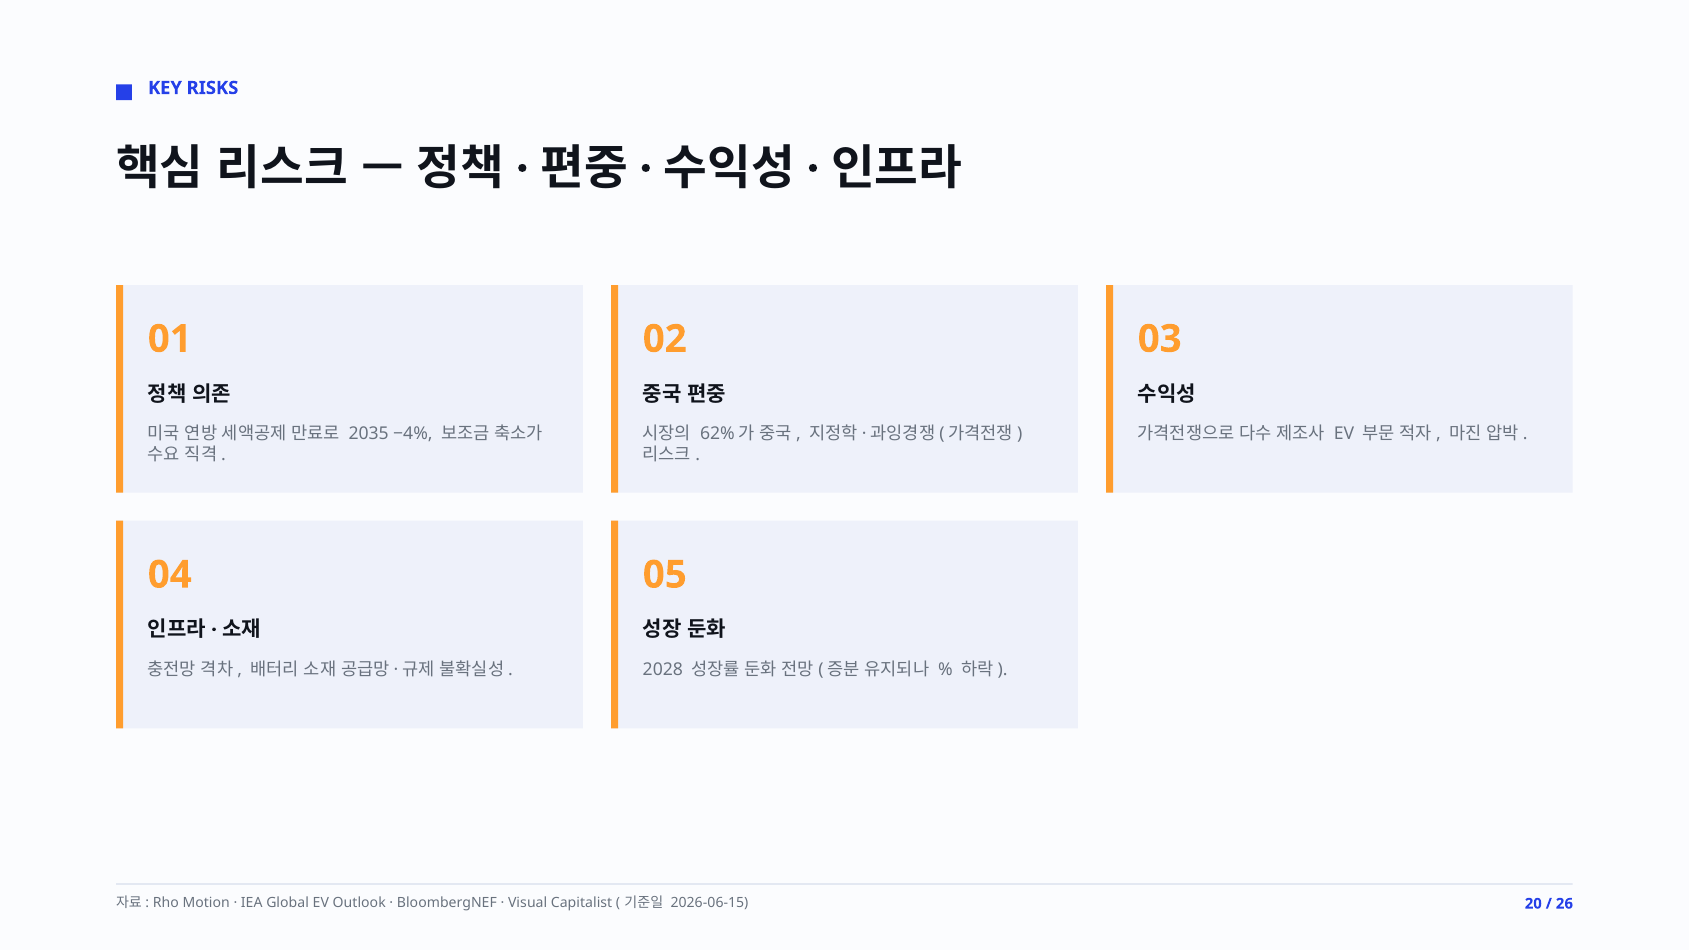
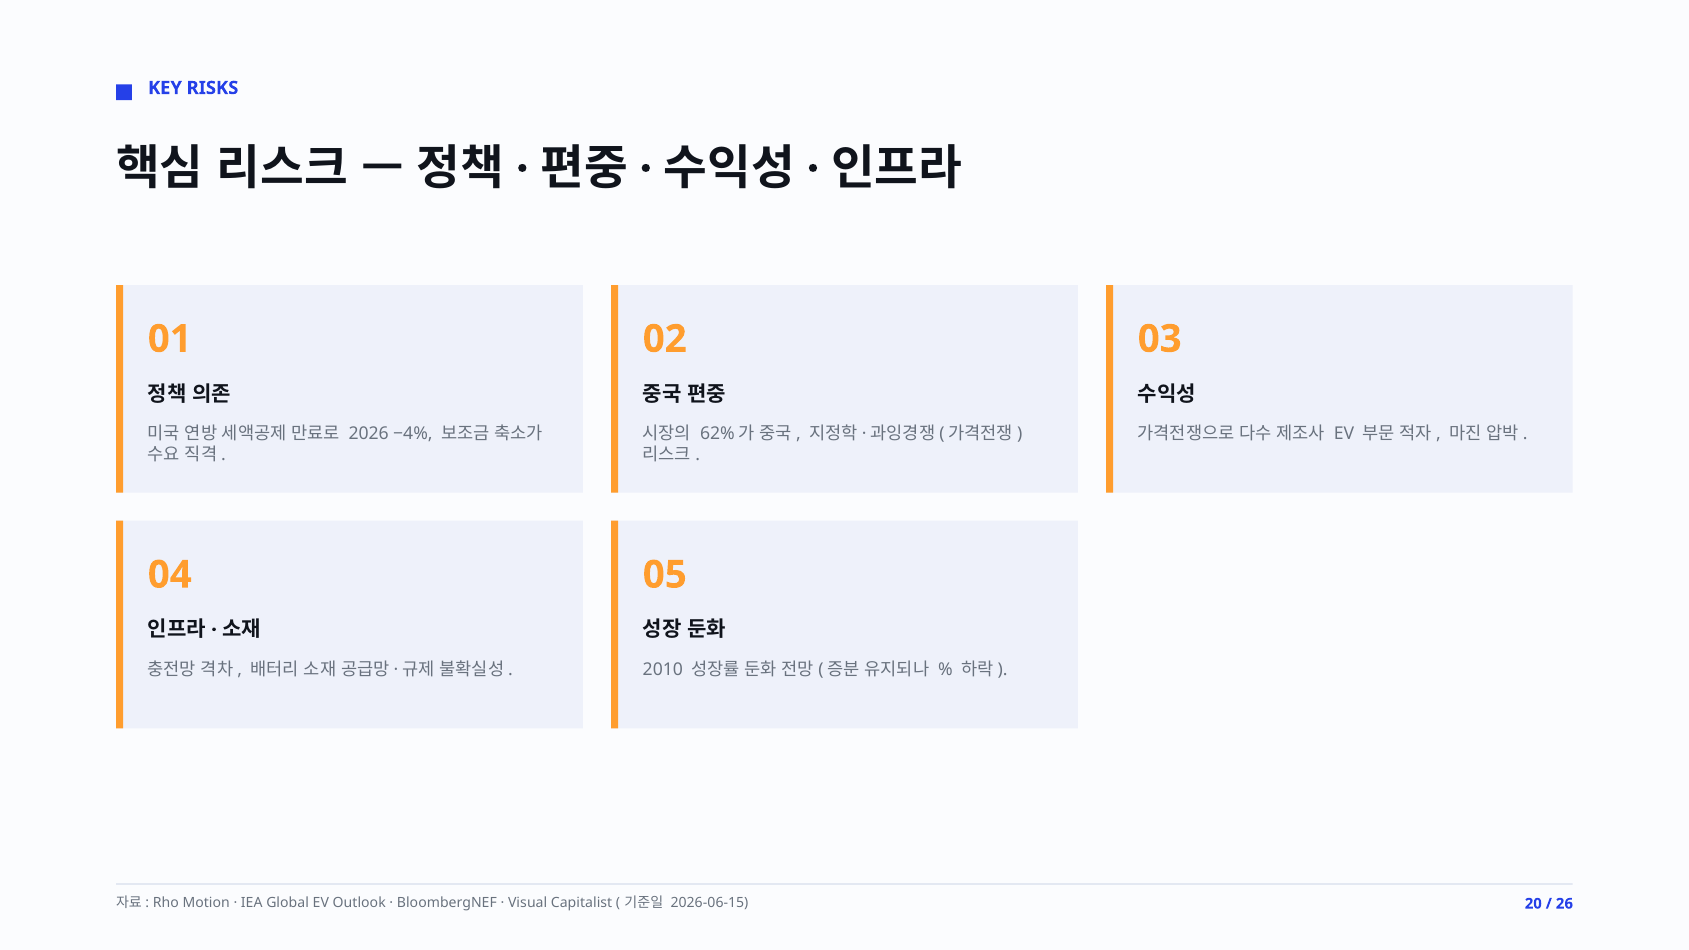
2035: 2035 -> 2026 (369, 434)
2028: 2028 -> 2010 (663, 670)
